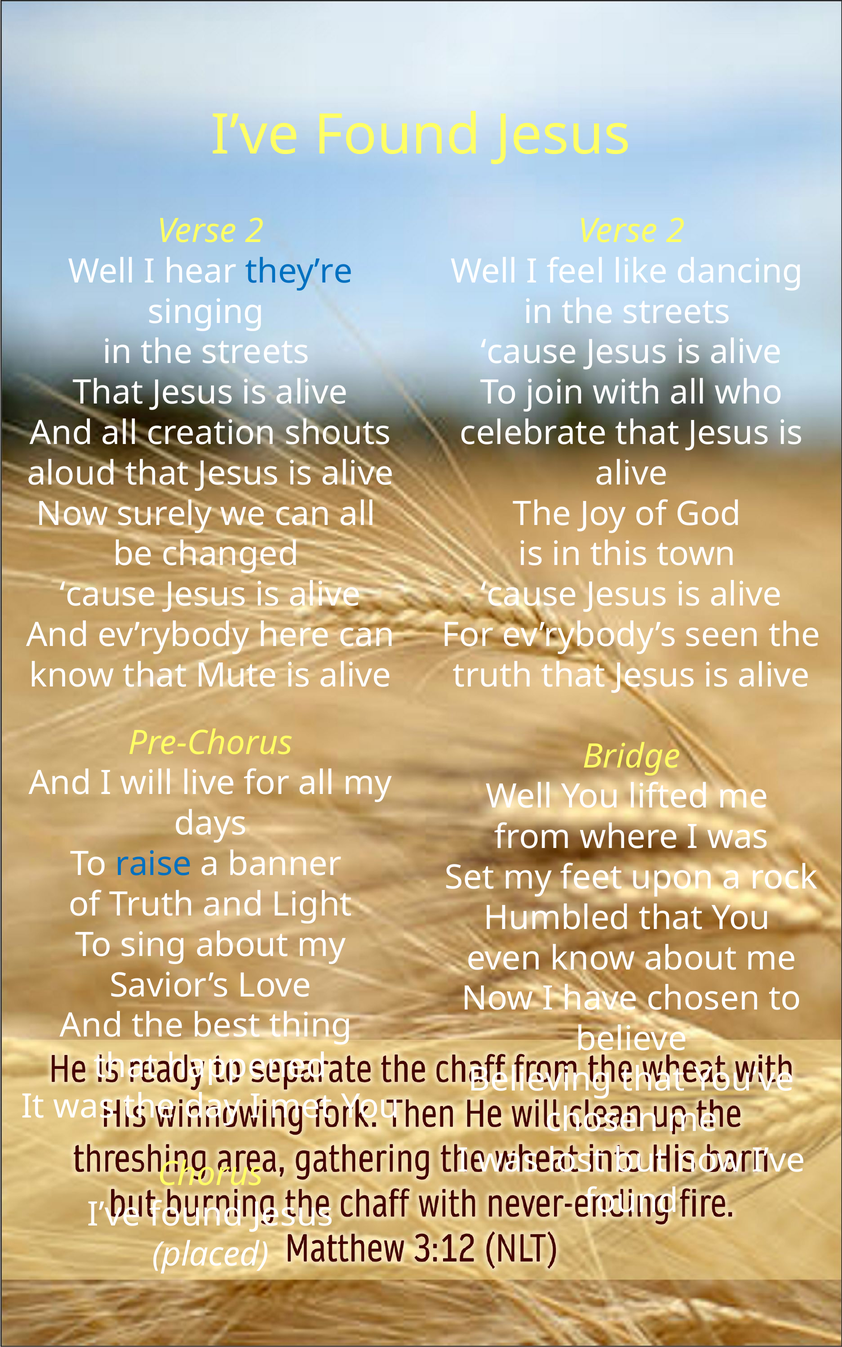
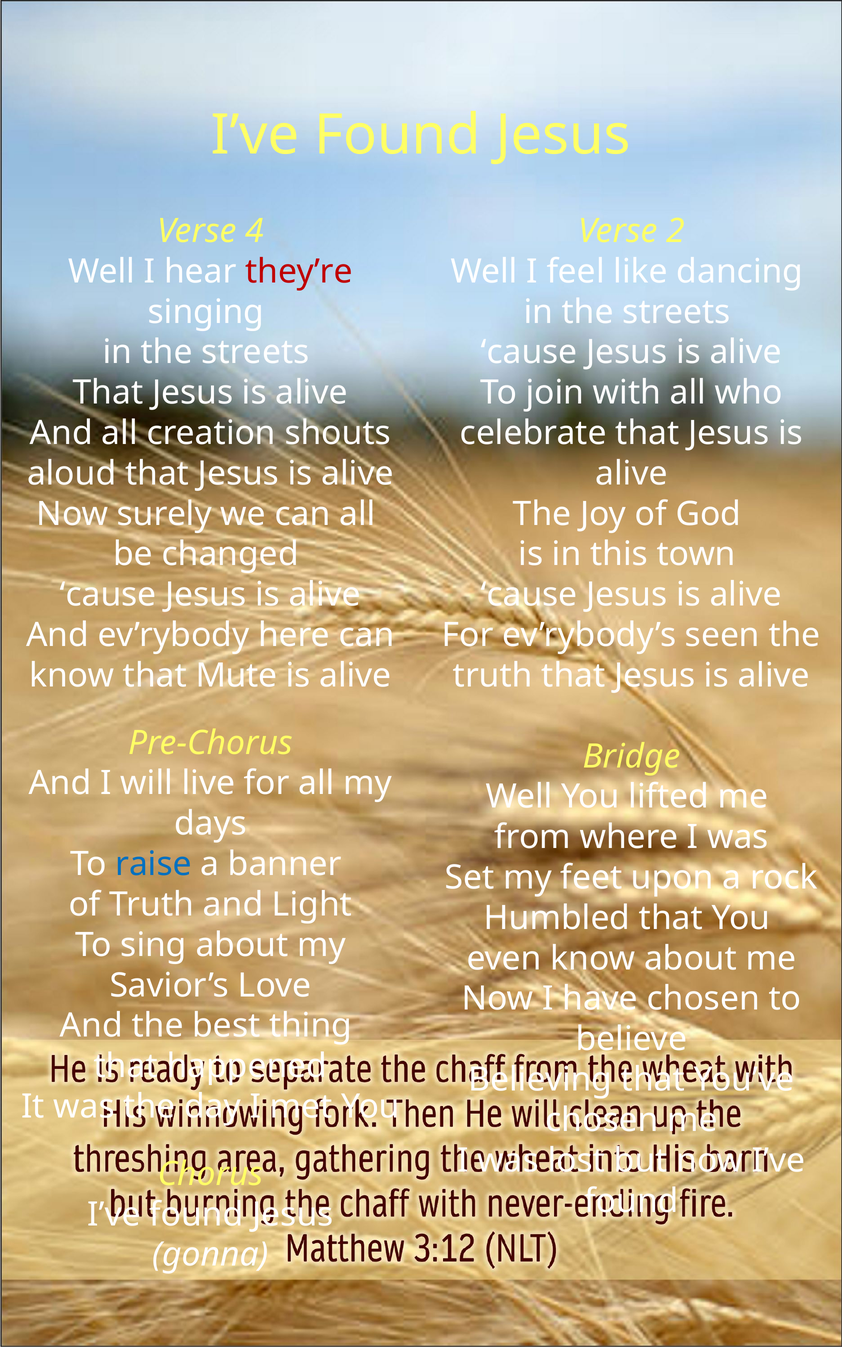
2: 2 -> 4 (255, 231)
they’re colour: blue -> red (299, 272)
placed: placed -> gonna (210, 1255)
